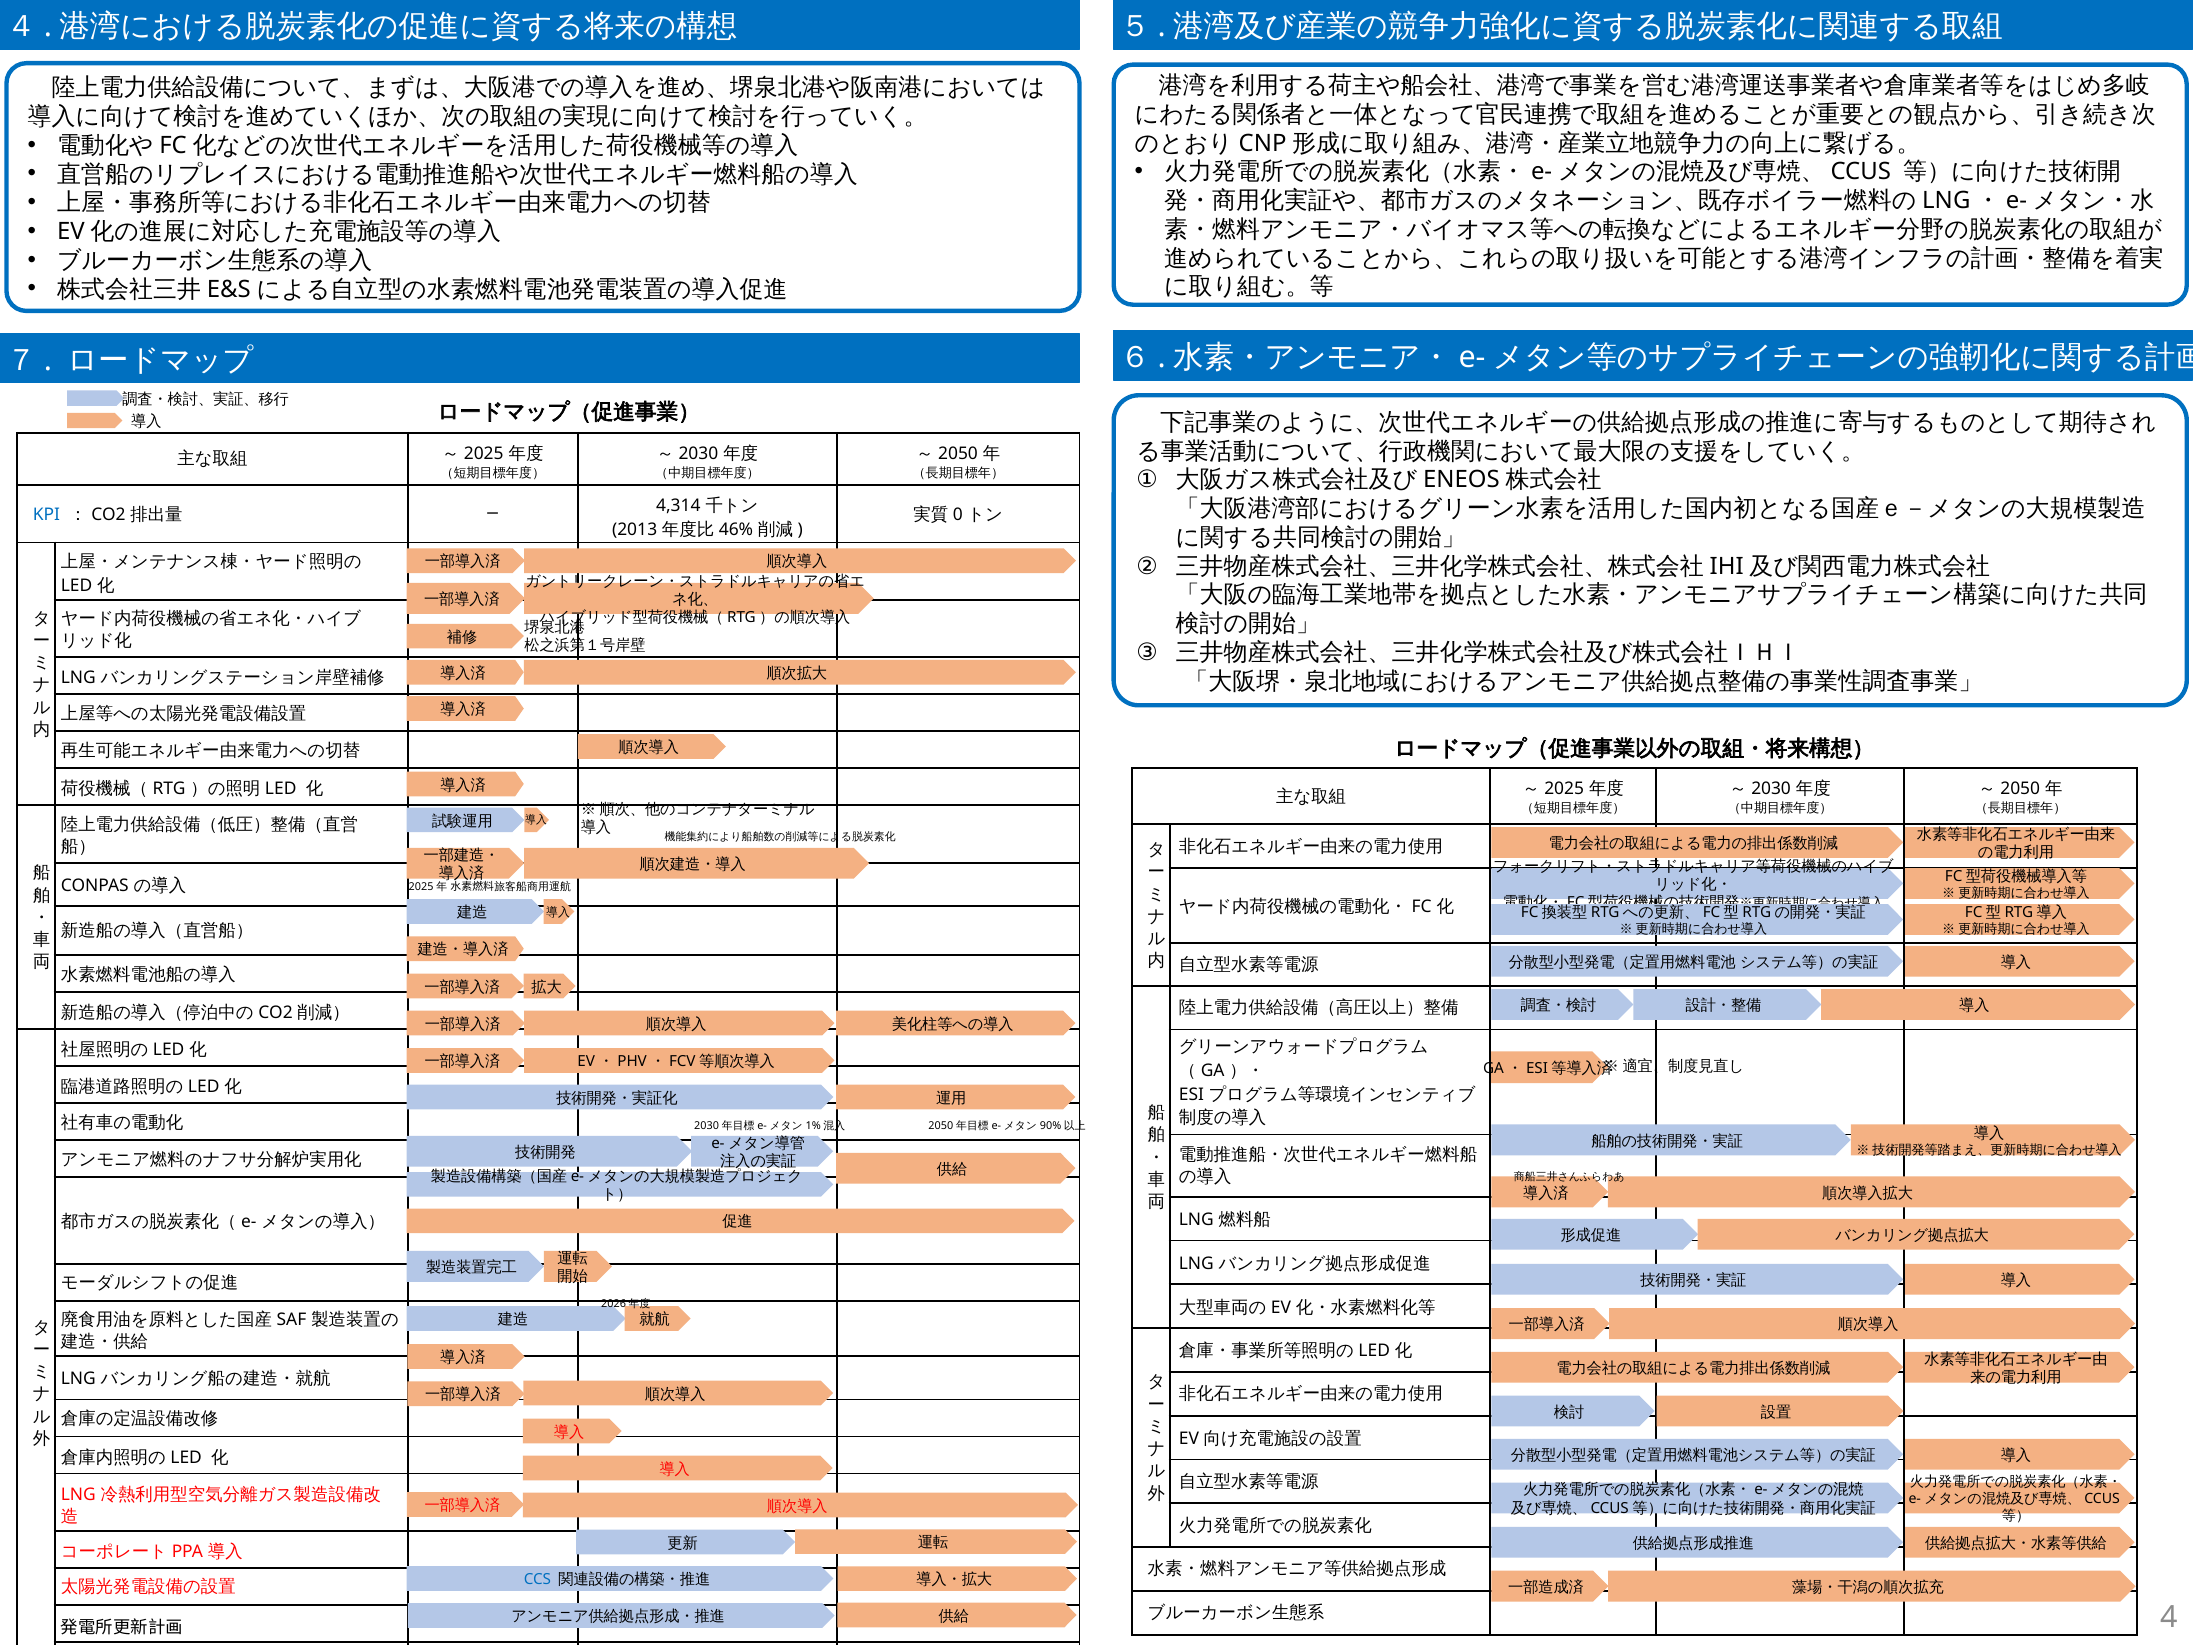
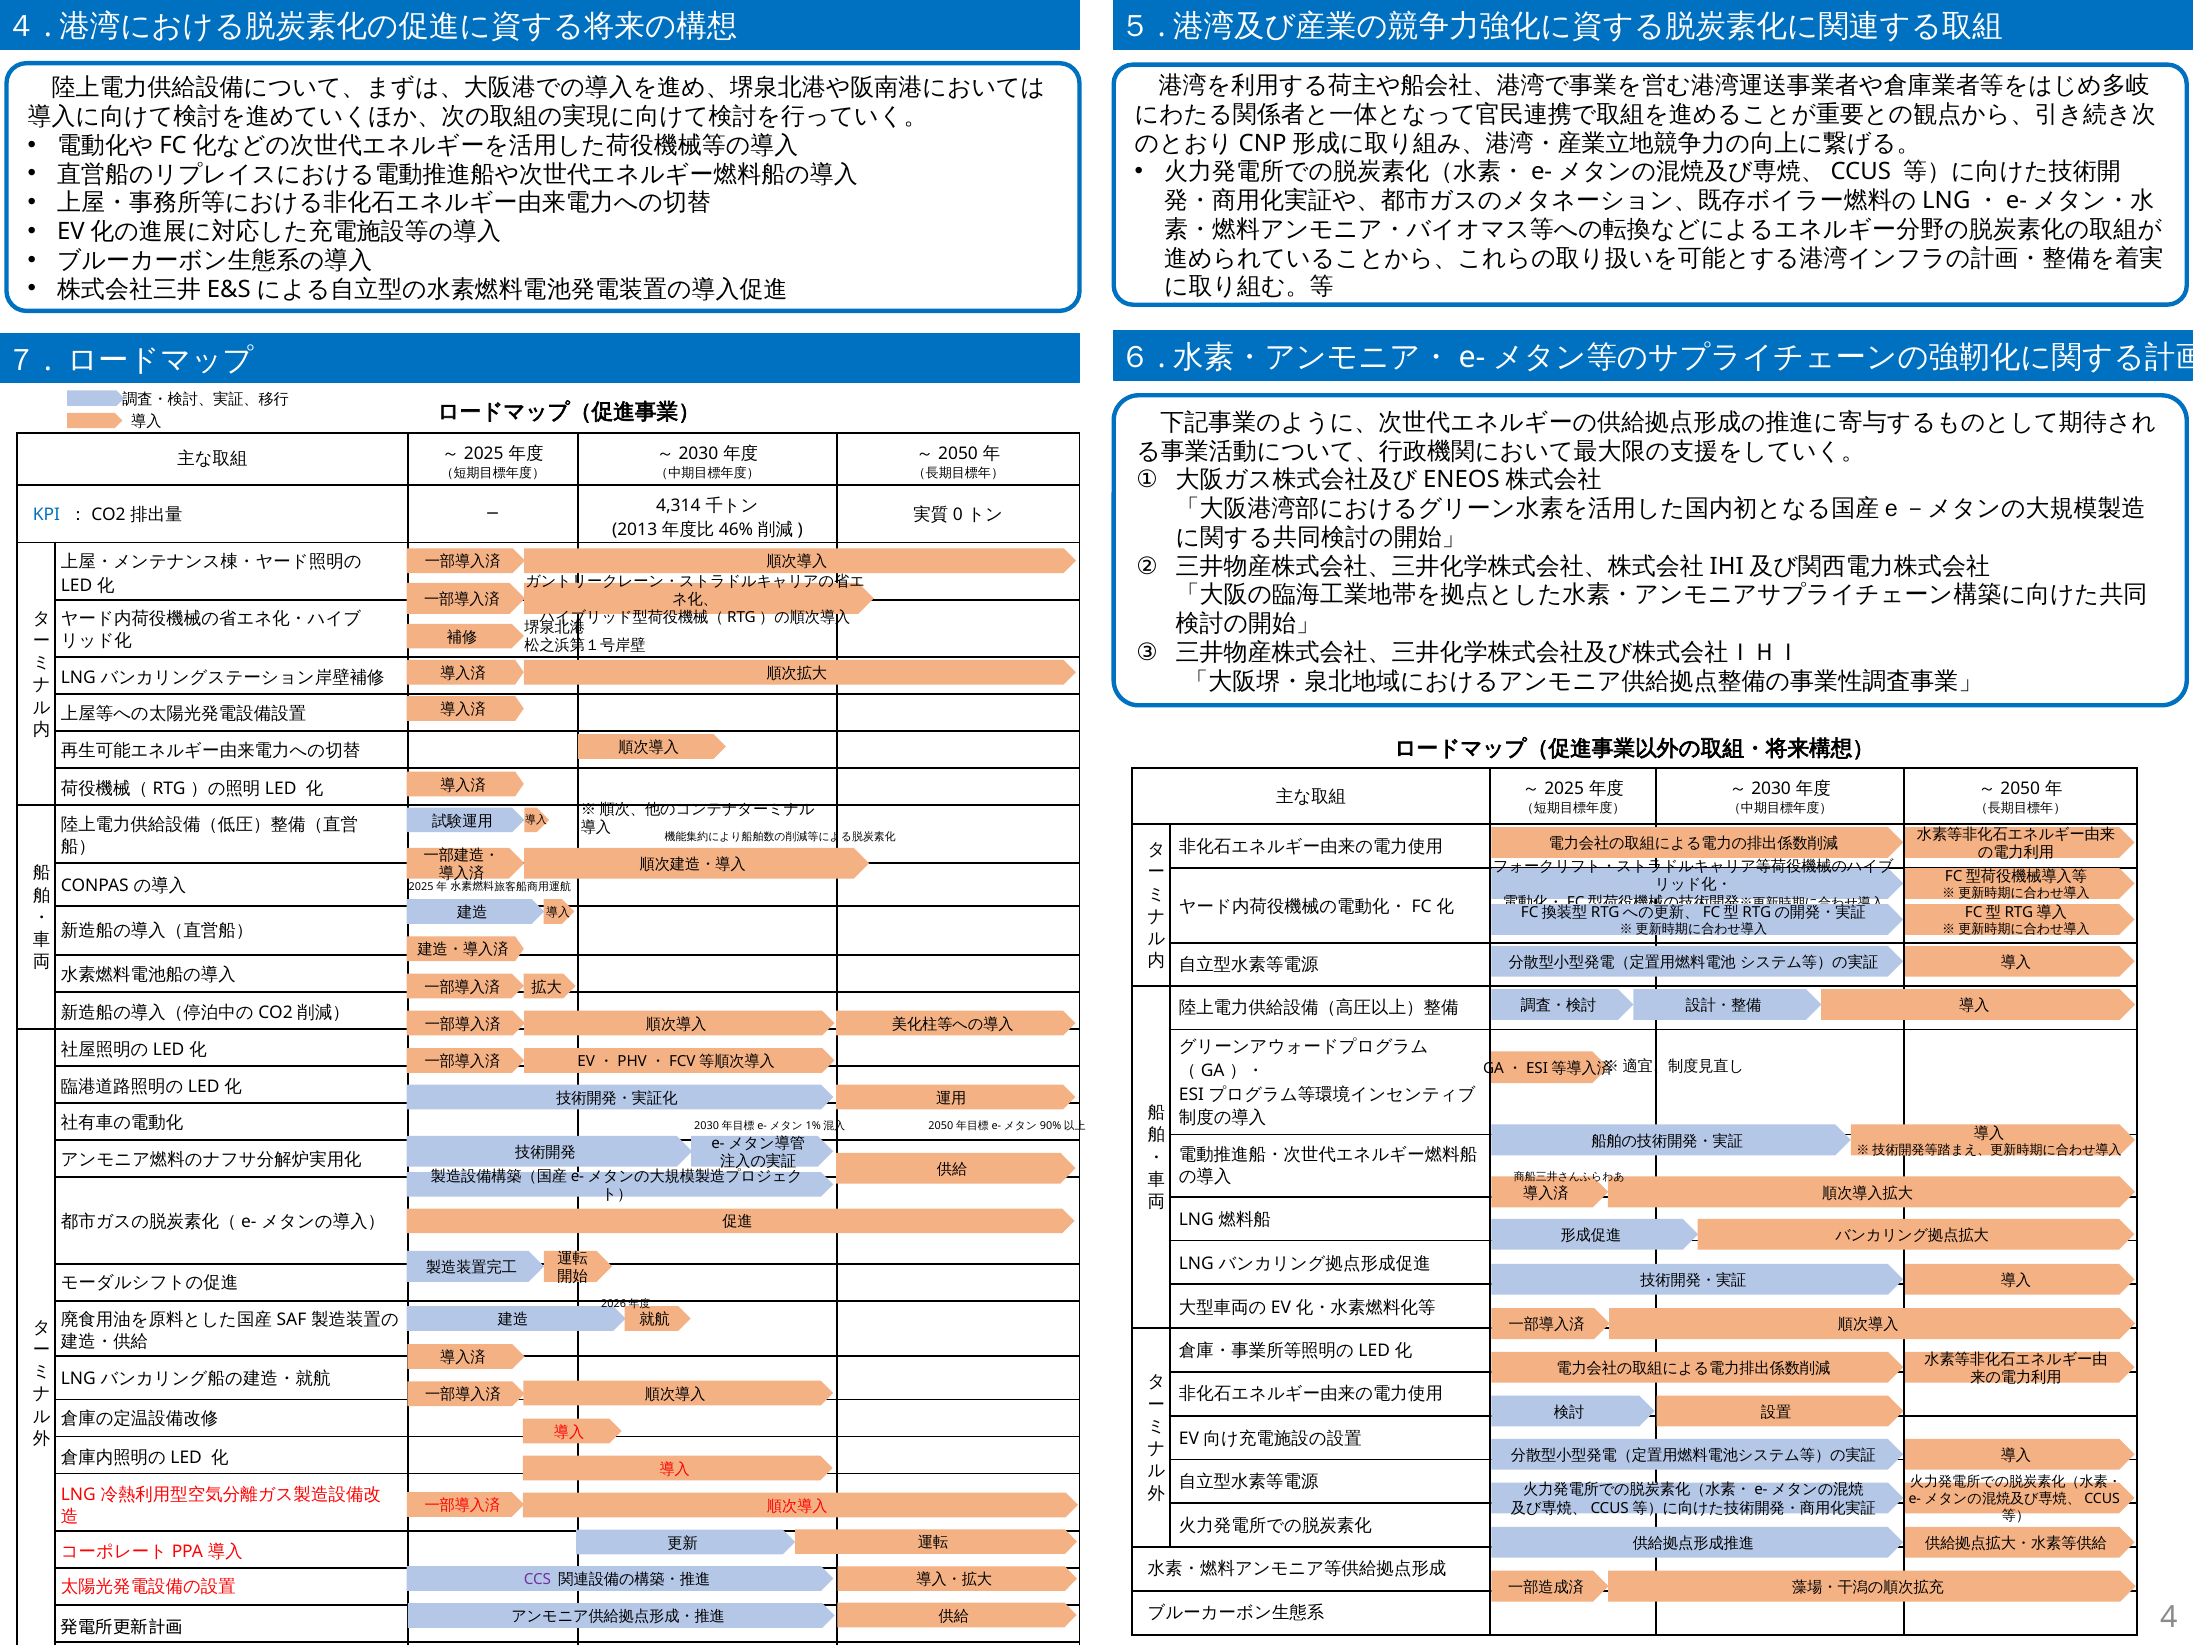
CCS colour: blue -> purple (537, 1579)
